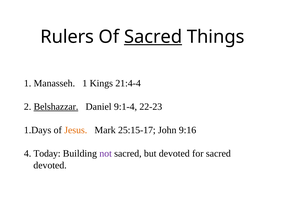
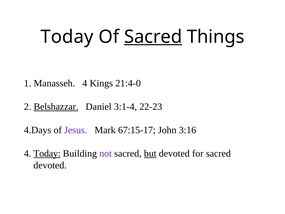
Rulers: Rulers -> Today (67, 37)
Manasseh 1: 1 -> 4 (85, 83)
21:4-4: 21:4-4 -> 21:4-0 (128, 83)
9:1-4: 9:1-4 -> 3:1-4 (125, 107)
1.Days: 1.Days -> 4.Days (38, 130)
Jesus colour: orange -> purple (76, 130)
25:15-17: 25:15-17 -> 67:15-17 (137, 130)
9:16: 9:16 -> 3:16 (188, 130)
Today underline: none -> present (47, 153)
but underline: none -> present (150, 153)
